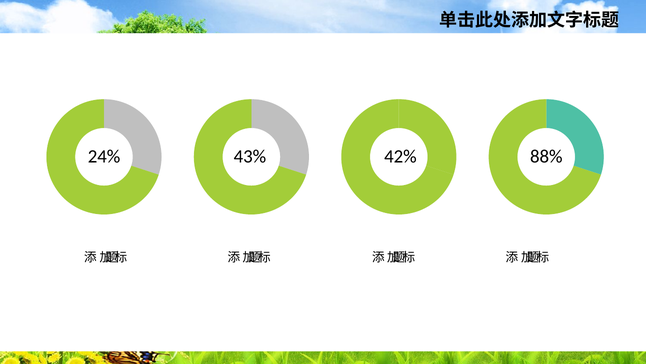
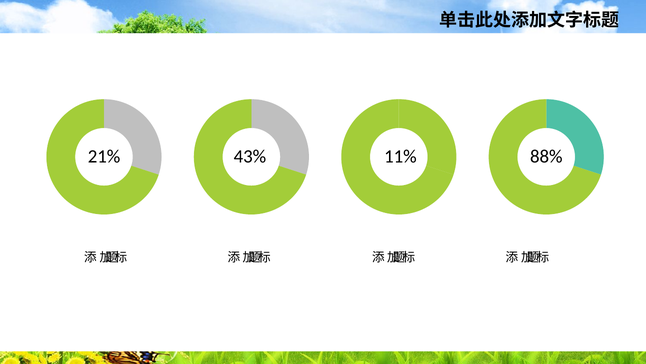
24%: 24% -> 21% (104, 156)
42%: 42% -> 11% (400, 156)
